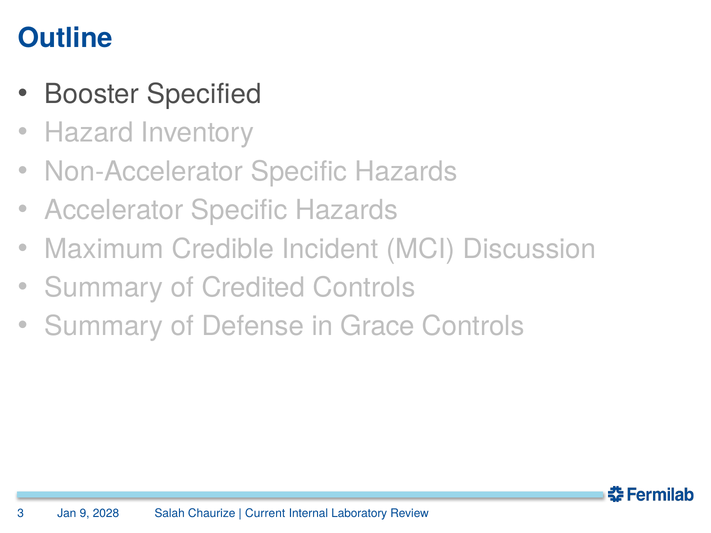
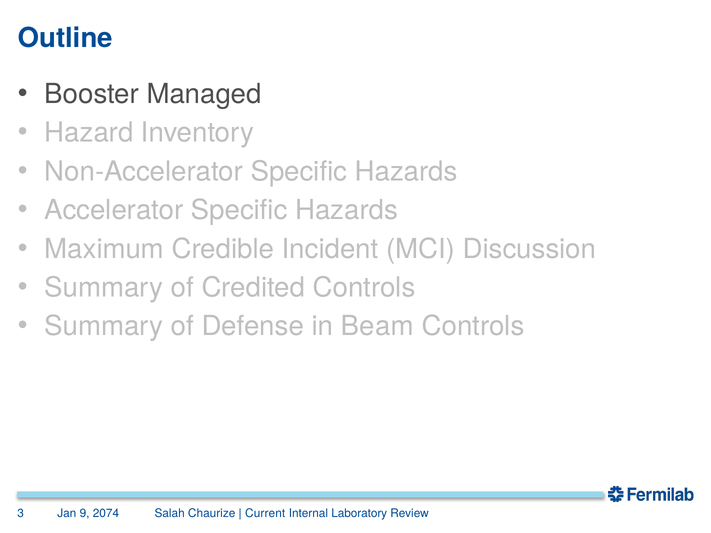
Specified: Specified -> Managed (204, 94)
Grace: Grace -> Beam (377, 327)
2028: 2028 -> 2074 (106, 514)
